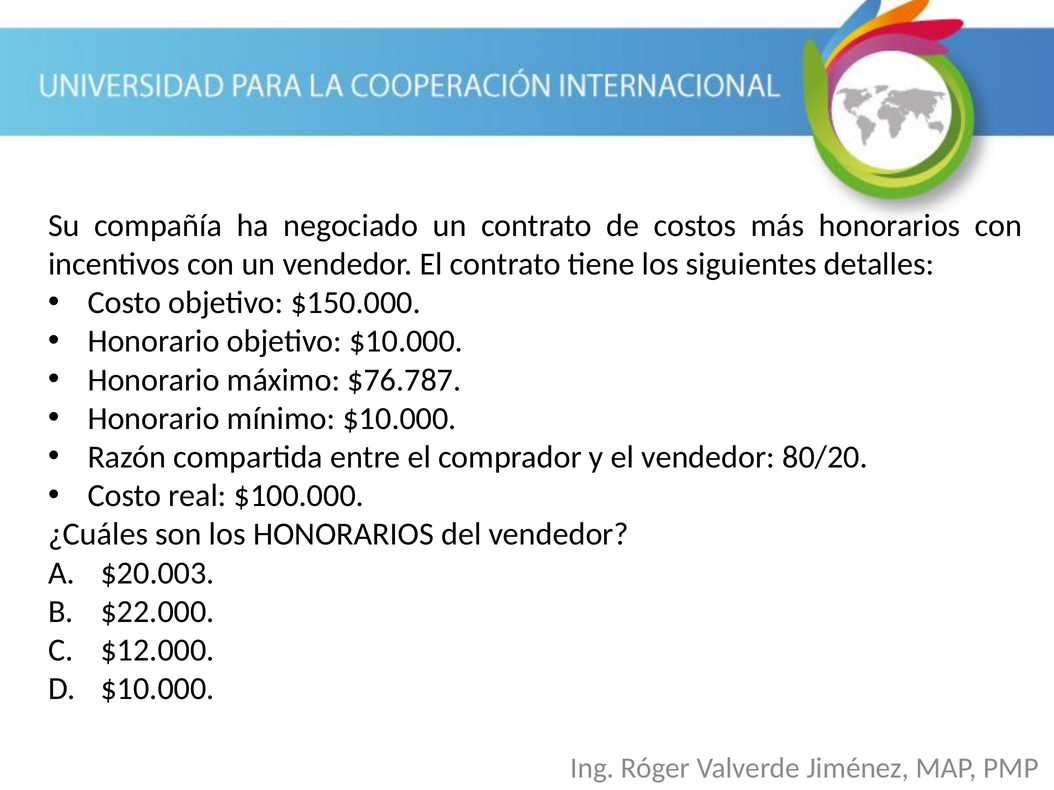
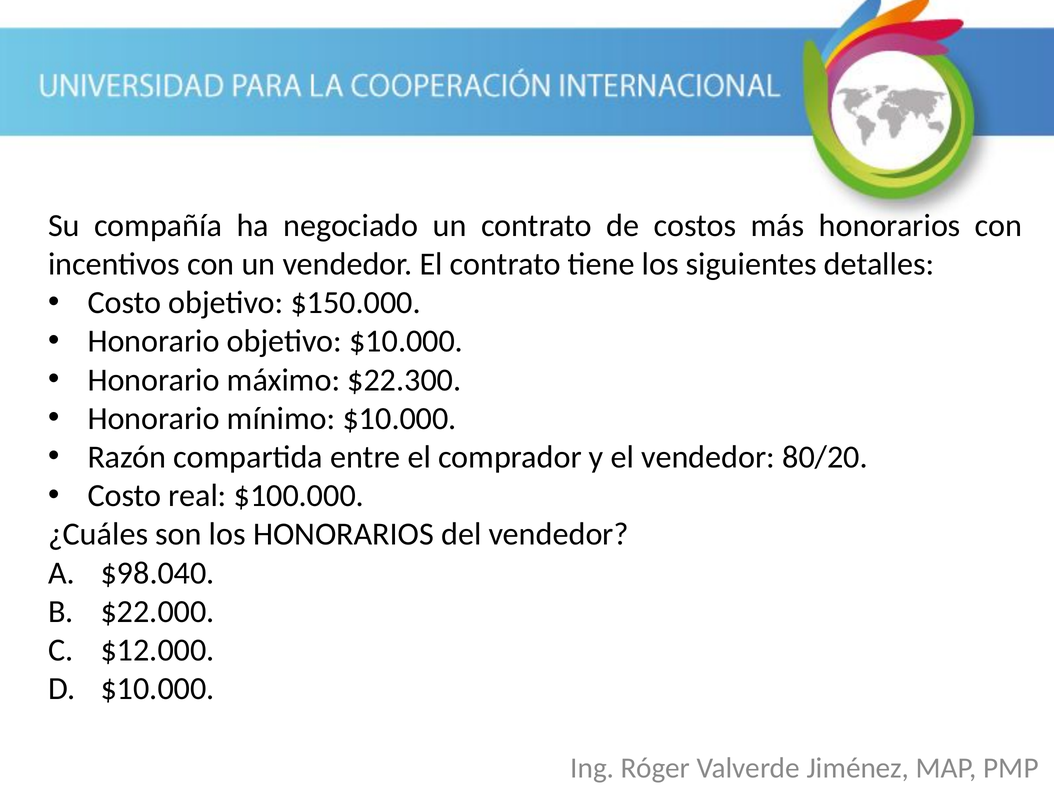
$76.787: $76.787 -> $22.300 (404, 380)
$20.003: $20.003 -> $98.040 (158, 573)
